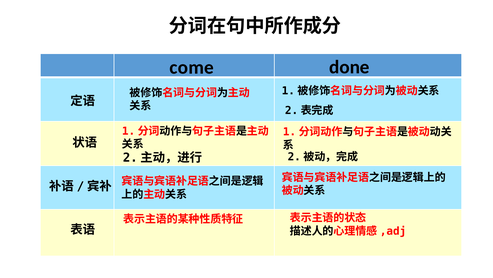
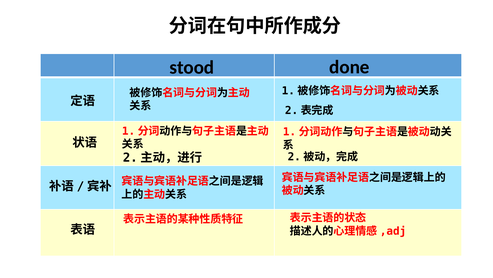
come: come -> stood (192, 67)
